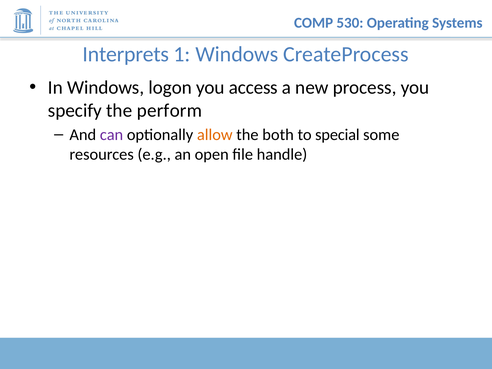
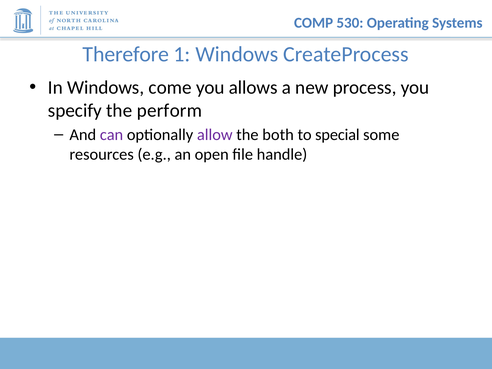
Interprets: Interprets -> Therefore (126, 54)
logon: logon -> come (170, 87)
access: access -> allows (253, 87)
allow colour: orange -> purple (215, 135)
